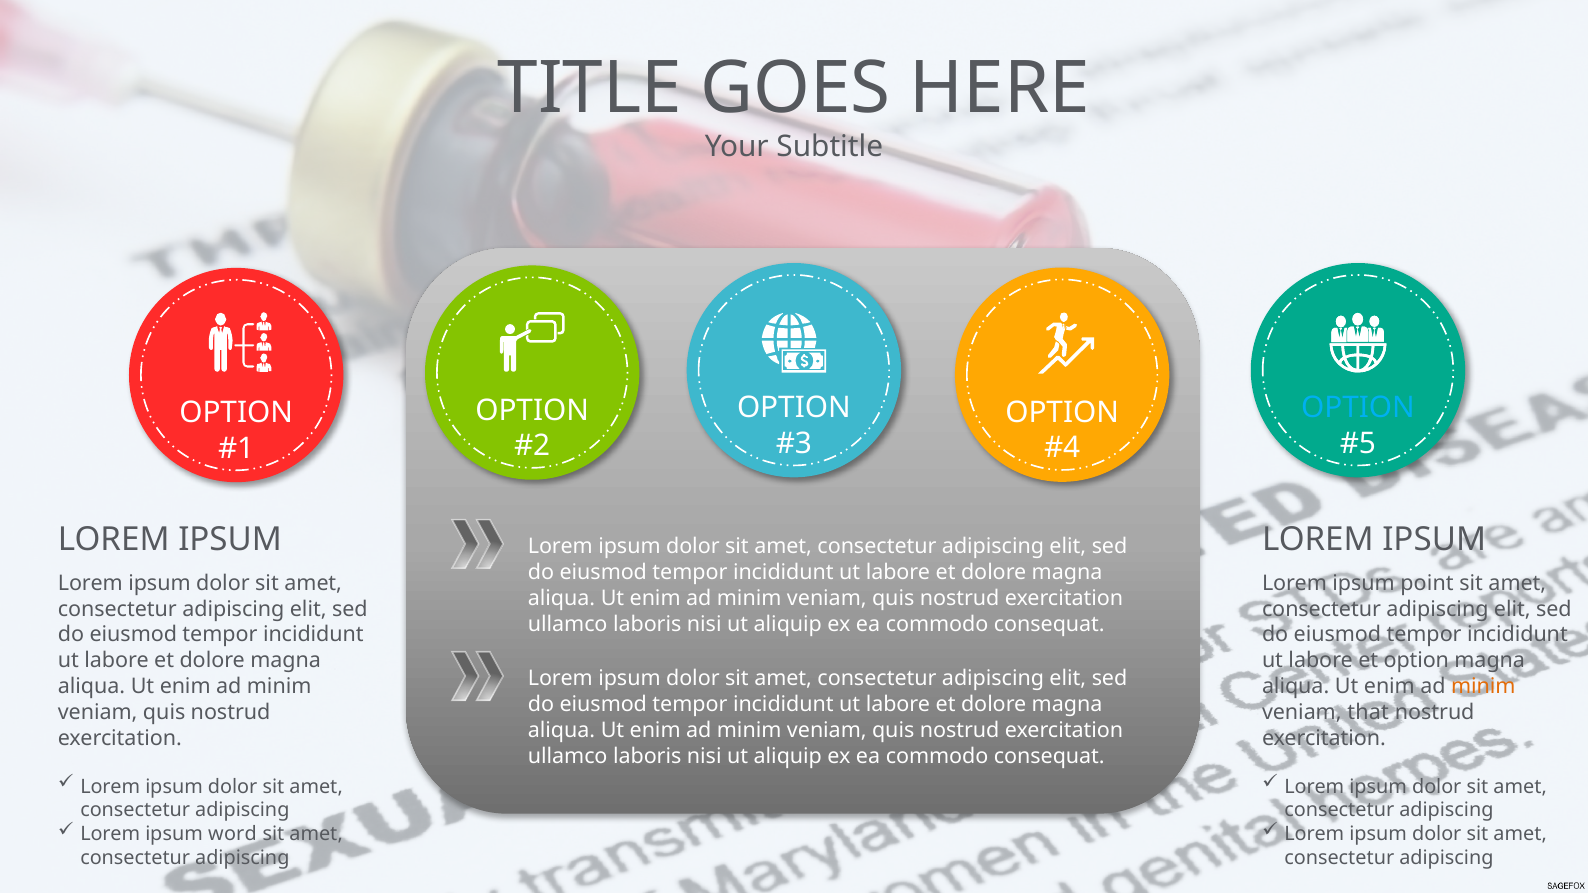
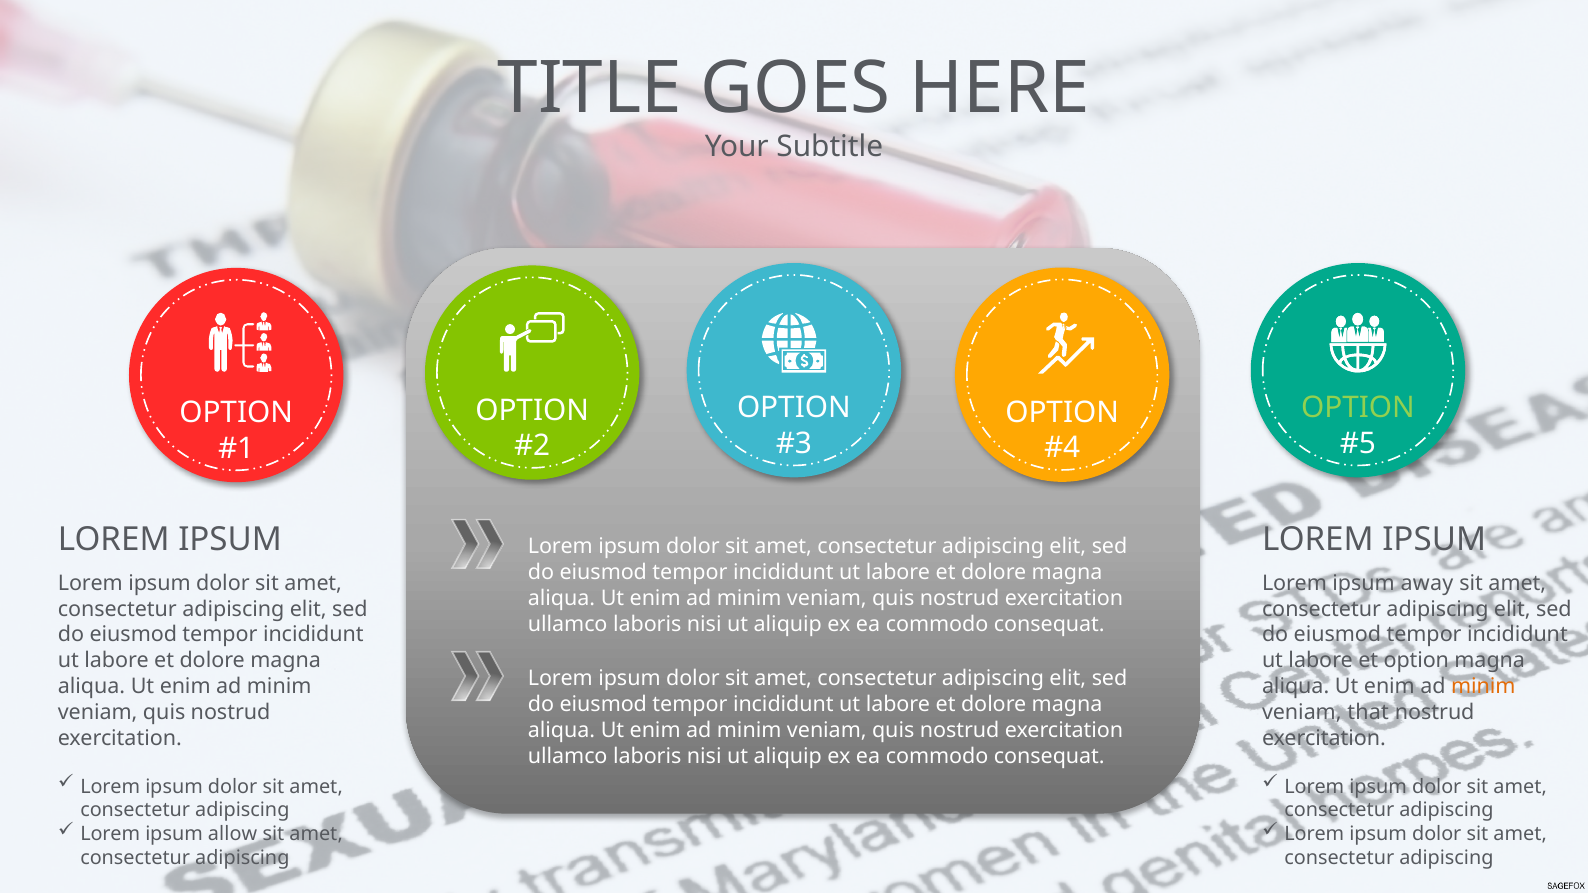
OPTION colour: light blue -> light green (1358, 408)
point: point -> away (1427, 583)
word: word -> allow (233, 834)
